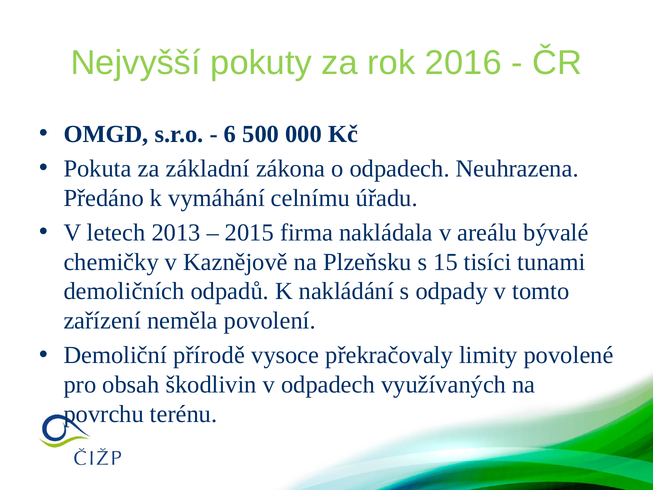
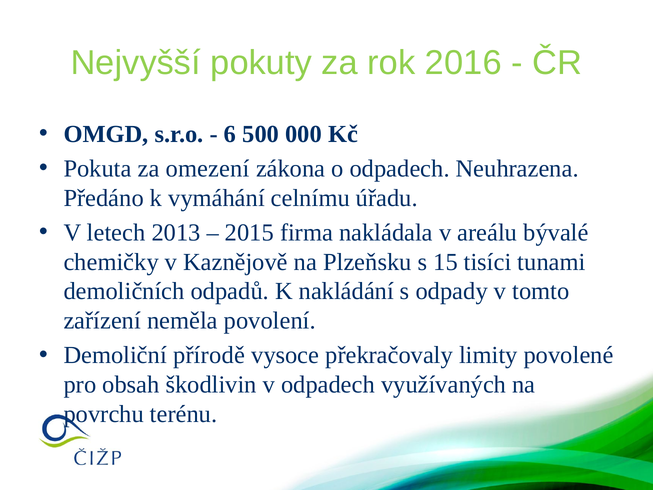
základní: základní -> omezení (208, 168)
